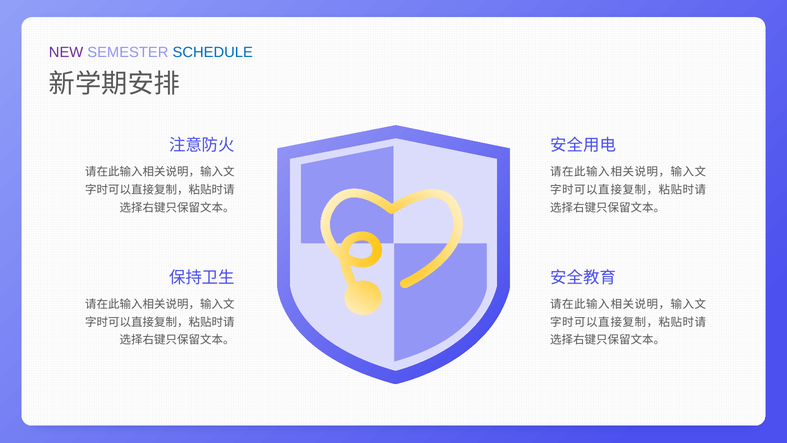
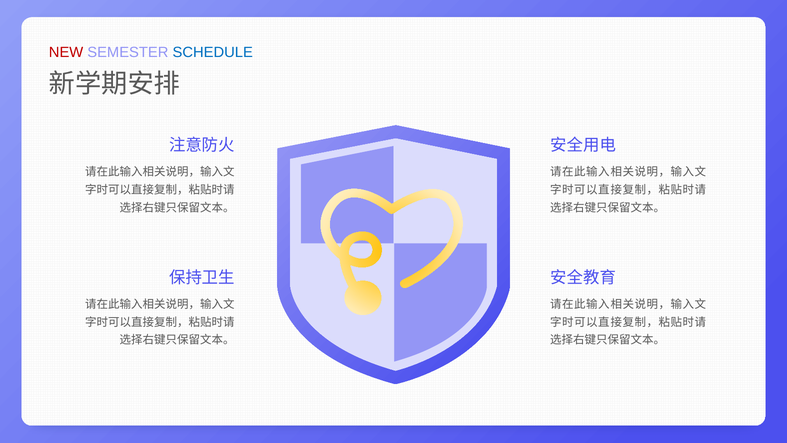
NEW colour: purple -> red (66, 53)
